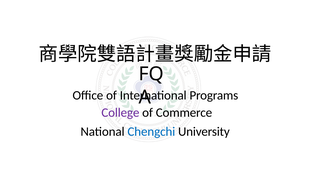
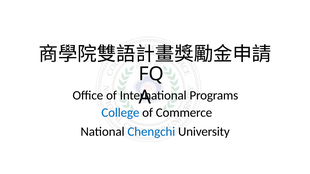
College colour: purple -> blue (120, 113)
